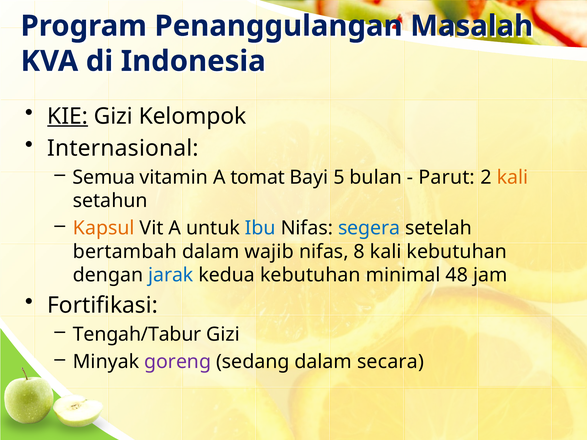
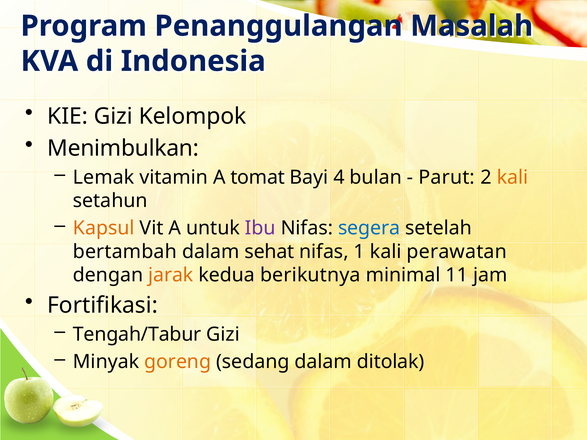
KIE underline: present -> none (68, 116)
Internasional: Internasional -> Menimbulkan (123, 148)
Semua: Semua -> Lemak (104, 177)
5: 5 -> 4 (339, 177)
Ibu colour: blue -> purple (260, 228)
wajib: wajib -> sehat (269, 252)
8: 8 -> 1 (359, 252)
kali kebutuhan: kebutuhan -> perawatan (457, 252)
jarak colour: blue -> orange (171, 275)
kedua kebutuhan: kebutuhan -> berikutnya (310, 275)
48: 48 -> 11 (457, 275)
goreng colour: purple -> orange (178, 362)
secara: secara -> ditolak (391, 362)
